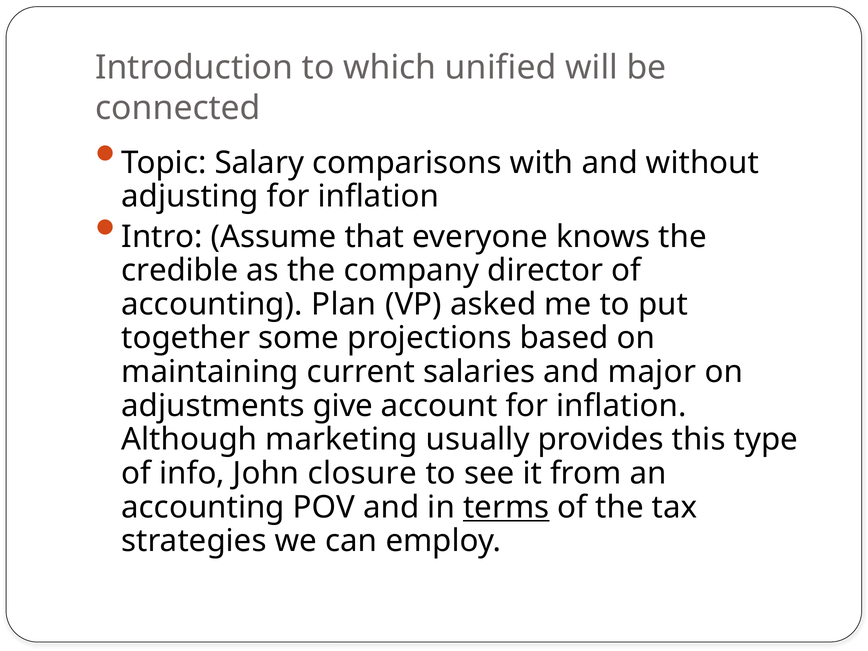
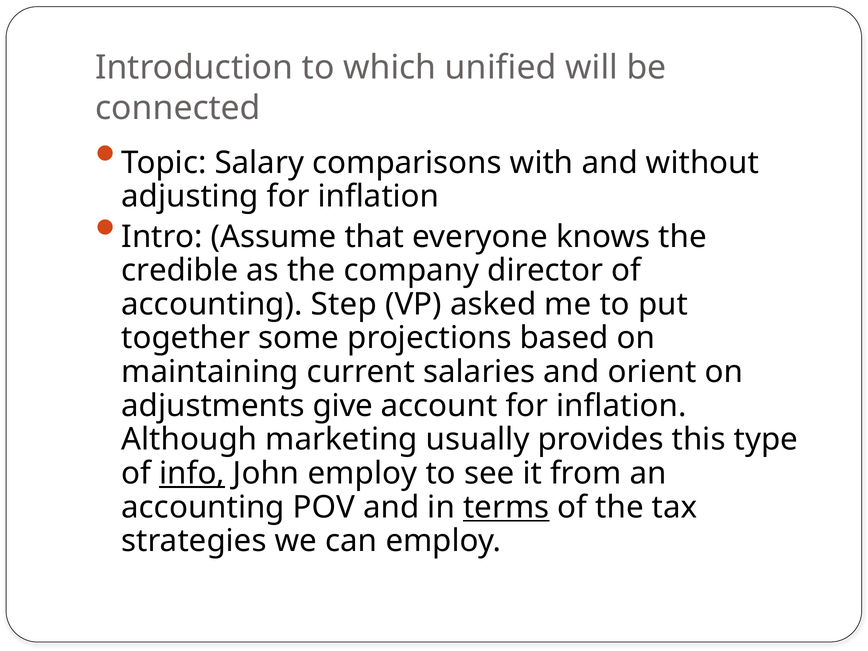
Plan: Plan -> Step (344, 304)
major: major -> orient (652, 372)
info underline: none -> present (192, 473)
John closure: closure -> employ (362, 473)
